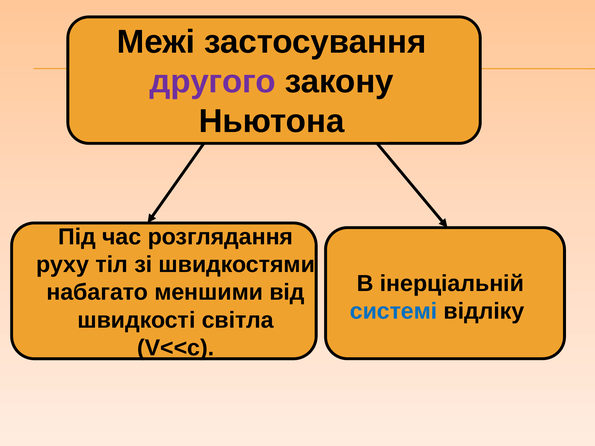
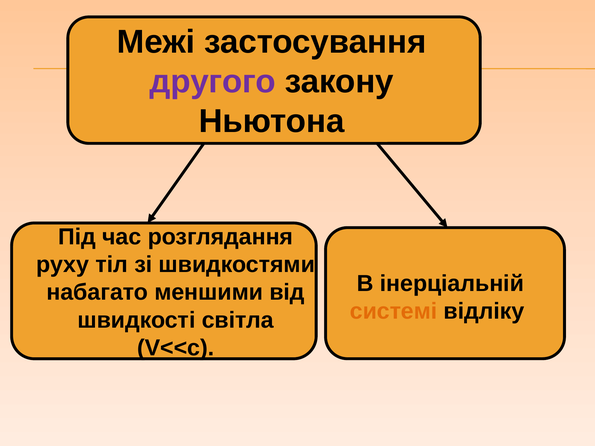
системі colour: blue -> orange (394, 311)
